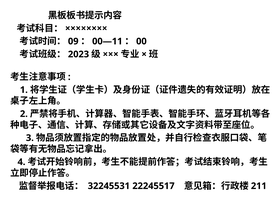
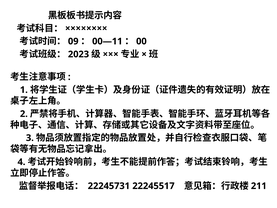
32245531: 32245531 -> 22245731 (109, 186)
